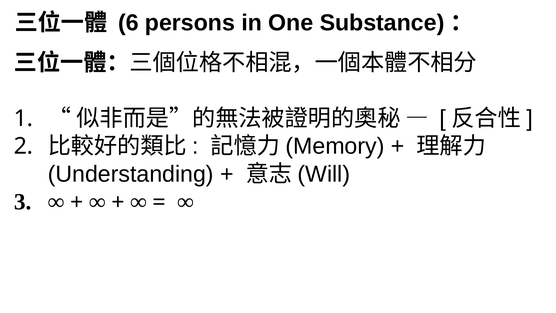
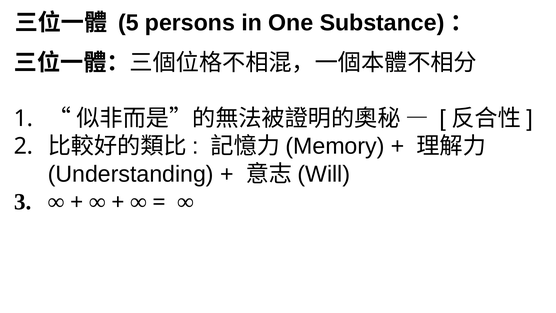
6: 6 -> 5 (128, 23)
